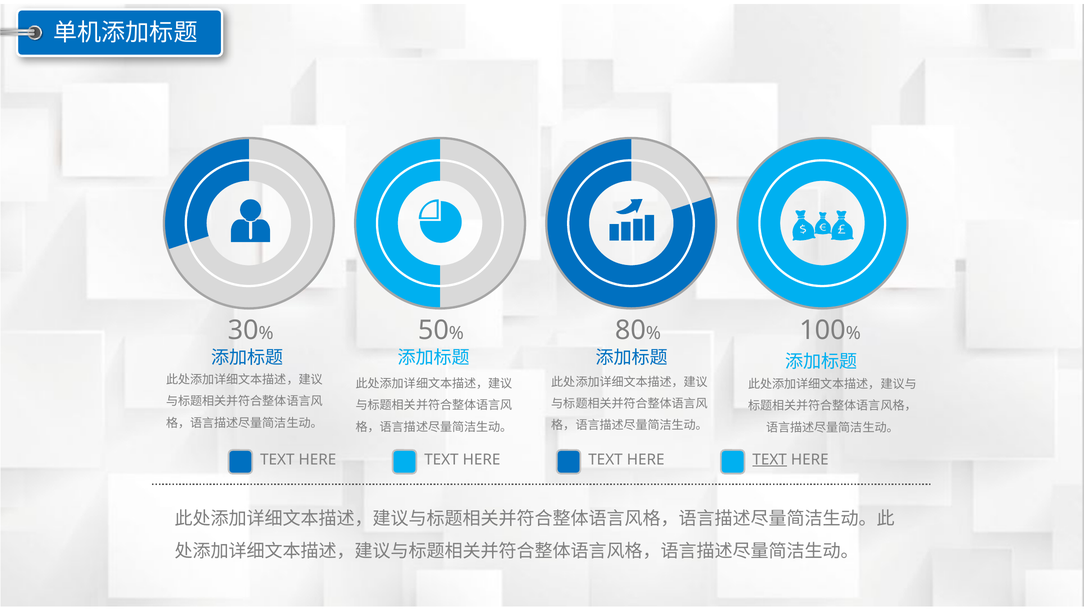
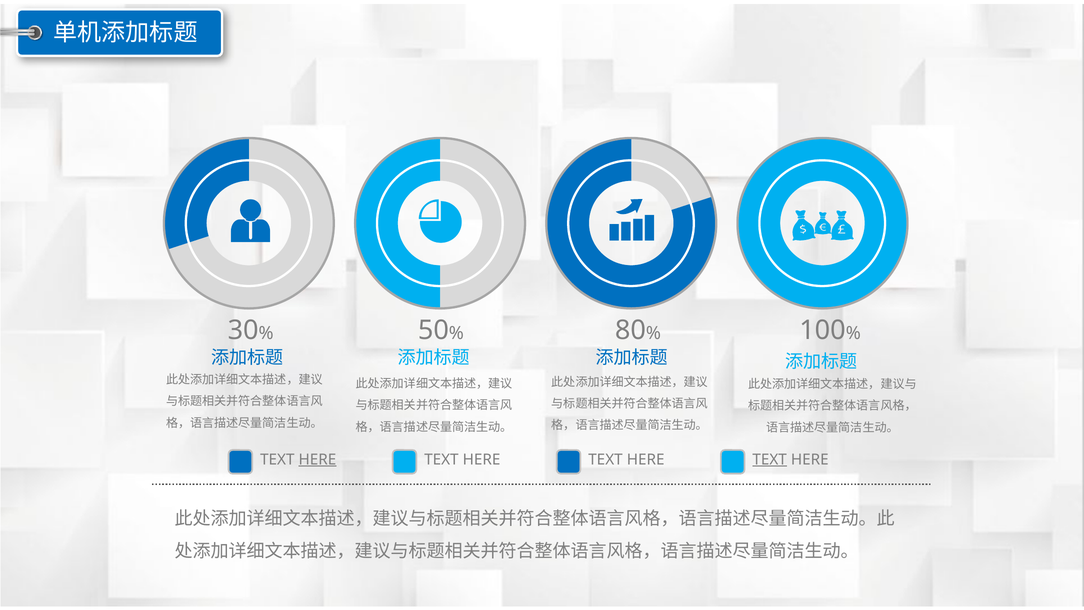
HERE underline: none -> present (317, 459)
